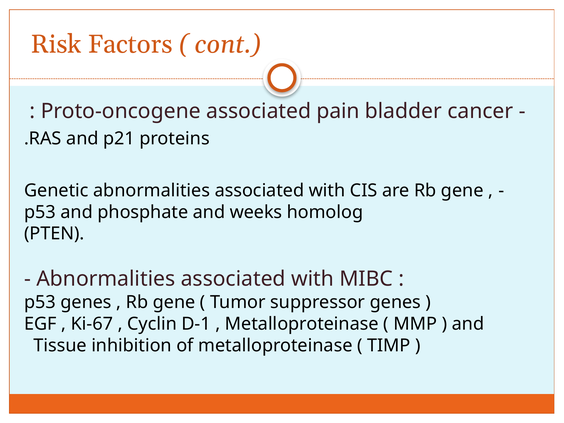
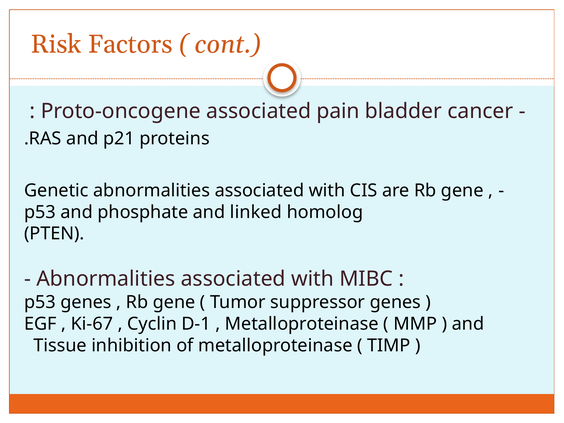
weeks: weeks -> linked (256, 212)
